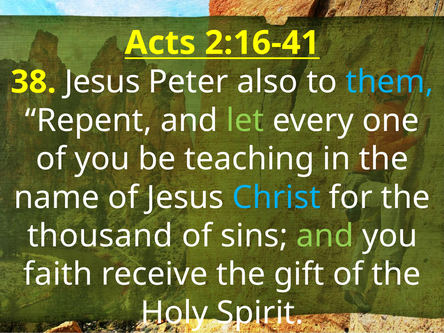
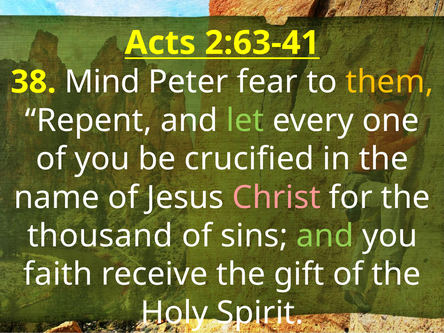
2:16-41: 2:16-41 -> 2:63-41 (262, 43)
38 Jesus: Jesus -> Mind (102, 82)
also: also -> fear (267, 82)
them colour: light blue -> yellow (390, 82)
teaching: teaching -> crucified (249, 159)
Christ colour: light blue -> pink (276, 197)
